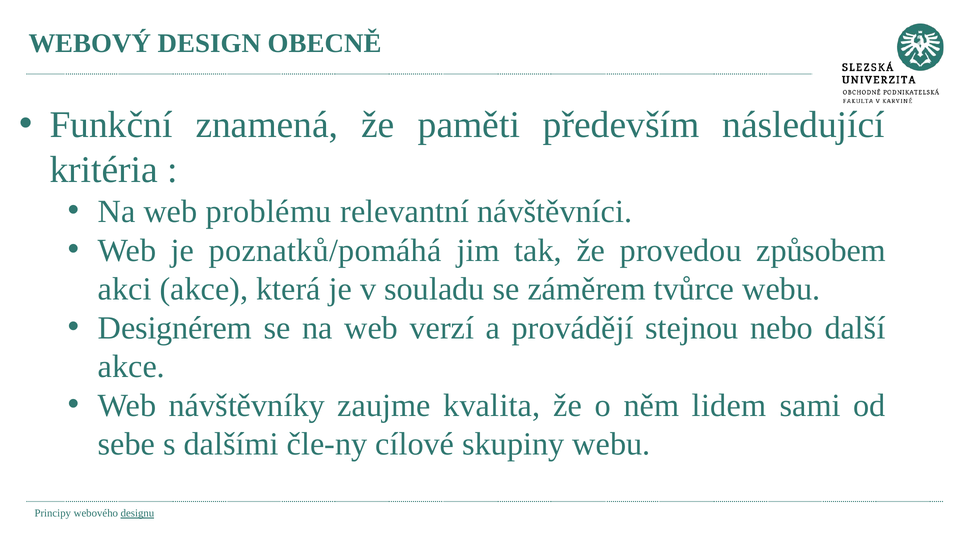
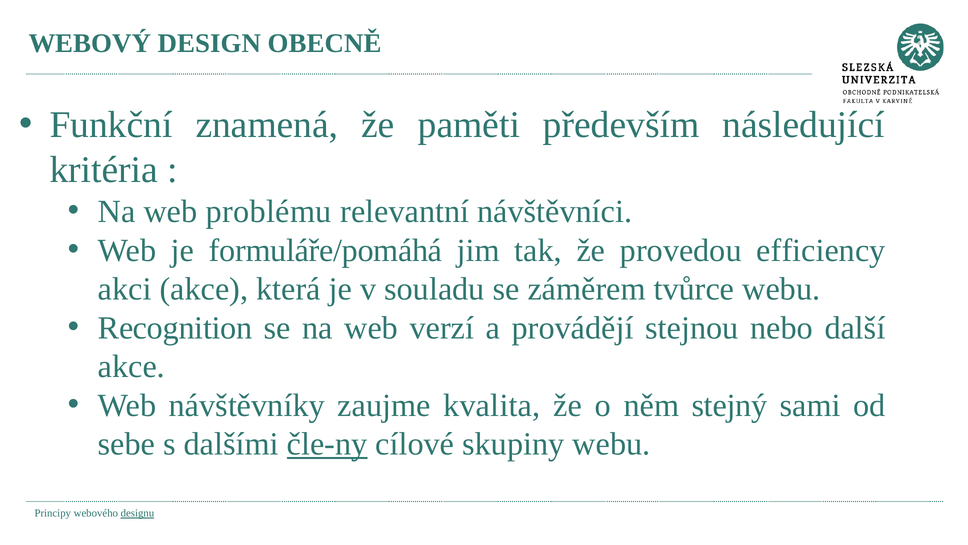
poznatků/pomáhá: poznatků/pomáhá -> formuláře/pomáhá (326, 250)
způsobem: způsobem -> efficiency (821, 250)
Designérem: Designérem -> Recognition (175, 328)
lidem: lidem -> stejný (729, 405)
čle-ny underline: none -> present (327, 444)
